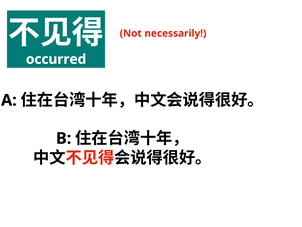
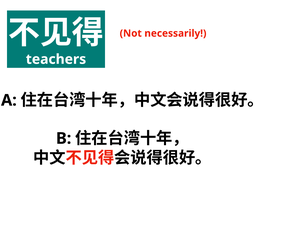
occurred: occurred -> teachers (56, 59)
